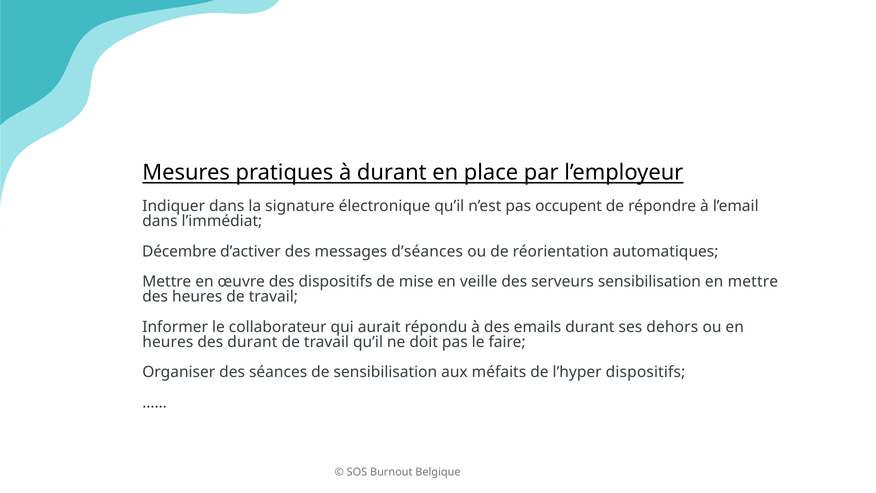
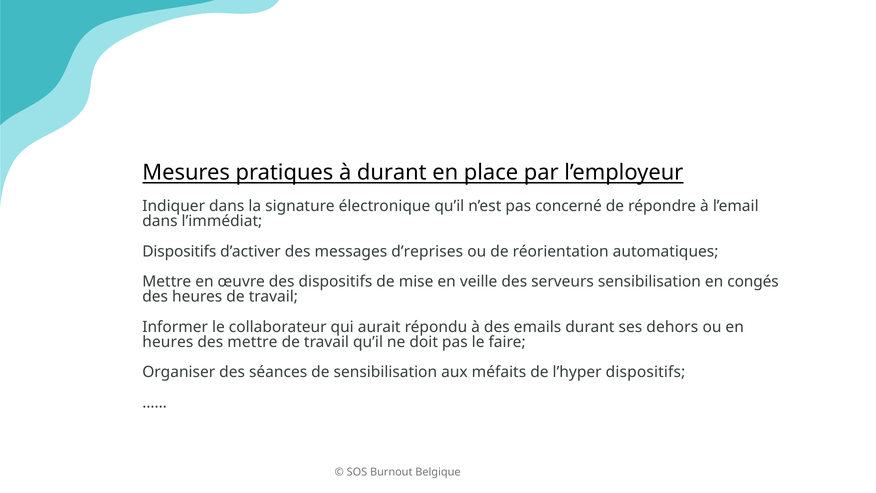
occupent: occupent -> concerné (569, 206)
Décembre: Décembre -> Dispositifs (179, 251)
d’séances: d’séances -> d’reprises (427, 251)
en mettre: mettre -> congés (753, 282)
des durant: durant -> mettre (252, 342)
